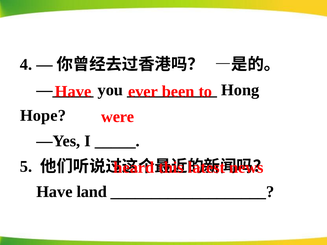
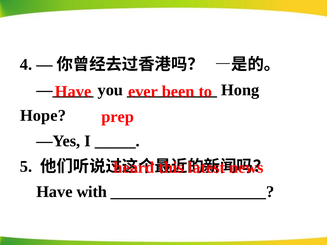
were: were -> prep (118, 117)
land: land -> with (92, 192)
